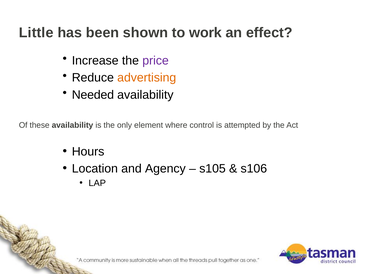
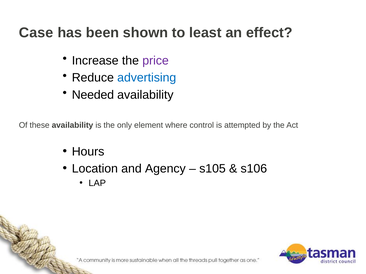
Little: Little -> Case (36, 33)
work: work -> least (205, 33)
advertising colour: orange -> blue (147, 78)
